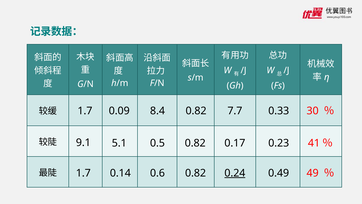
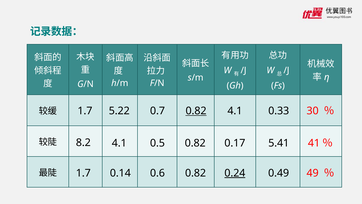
0.09: 0.09 -> 5.22 (119, 111)
8.4: 8.4 -> 0.7 (157, 111)
0.82 underline: none -> present (196, 111)
7.7: 7.7 -> 4.1 (235, 111)
9.1: 9.1 -> 8.2 (83, 142)
5.1: 5.1 -> 4.1 (119, 143)
0.23: 0.23 -> 5.41 (279, 143)
